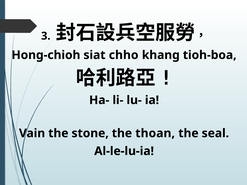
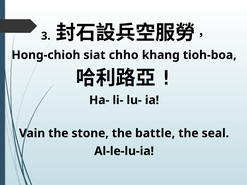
thoan: thoan -> battle (155, 133)
